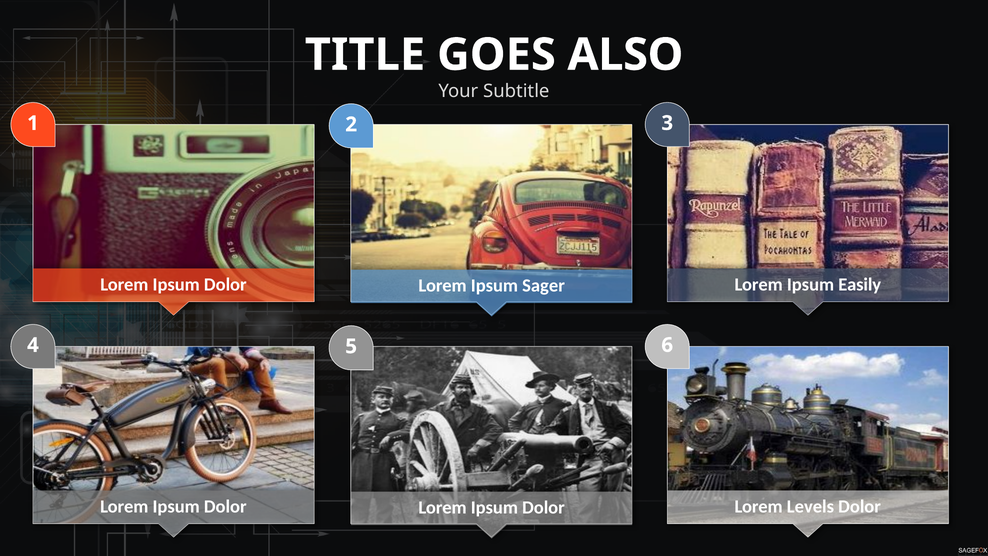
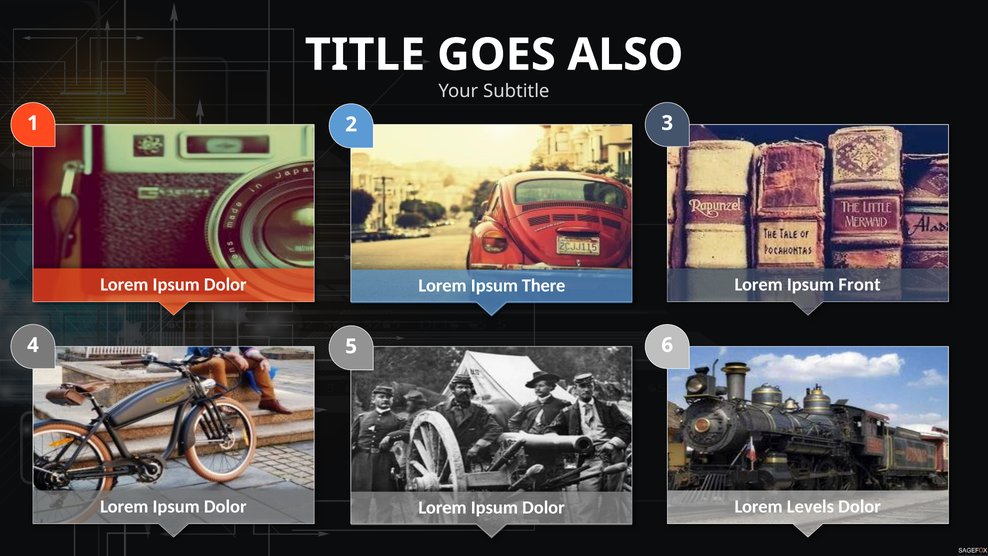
Easily: Easily -> Front (860, 284)
Sager: Sager -> There (544, 286)
